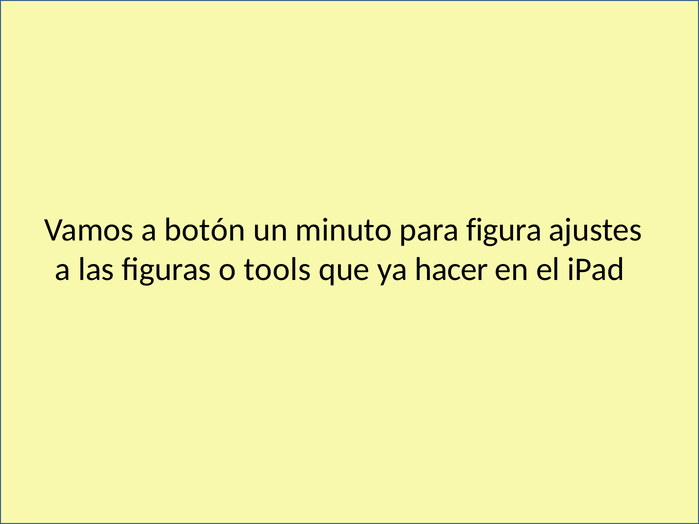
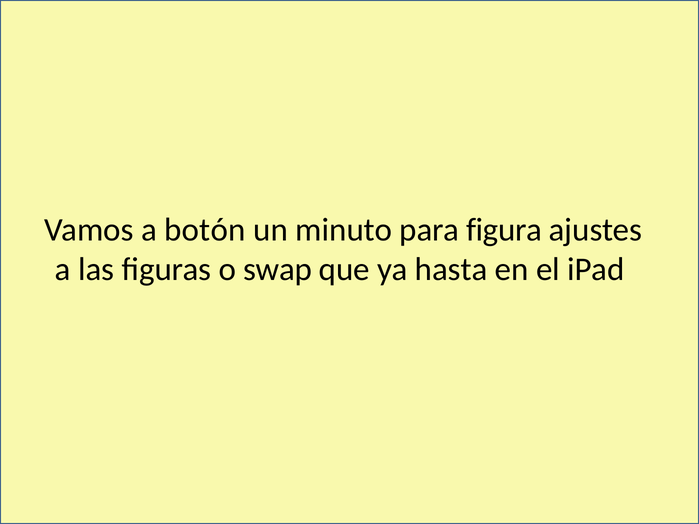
tools: tools -> swap (278, 270)
hacer: hacer -> hasta (451, 270)
